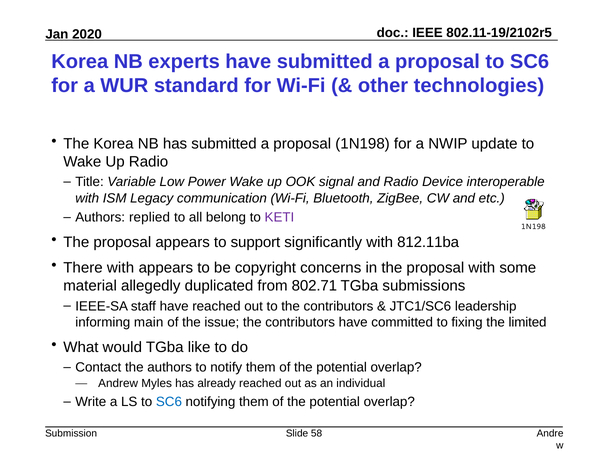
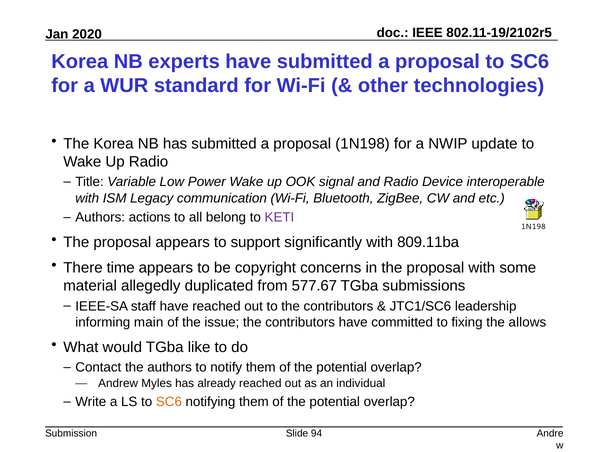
replied: replied -> actions (150, 218)
812.11ba: 812.11ba -> 809.11ba (428, 242)
There with: with -> time (121, 268)
802.71: 802.71 -> 577.67 (314, 286)
limited: limited -> allows (527, 323)
SC6 colour: blue -> orange (169, 402)
58: 58 -> 94 (317, 434)
